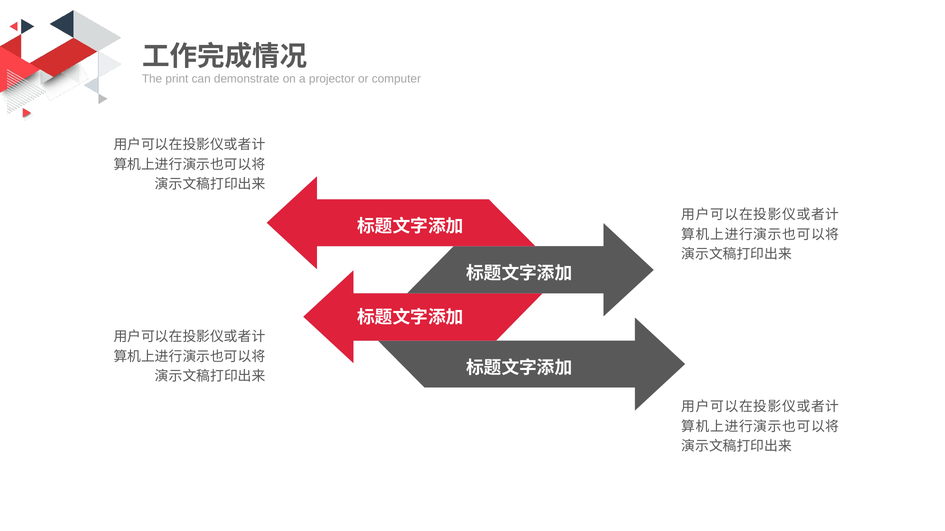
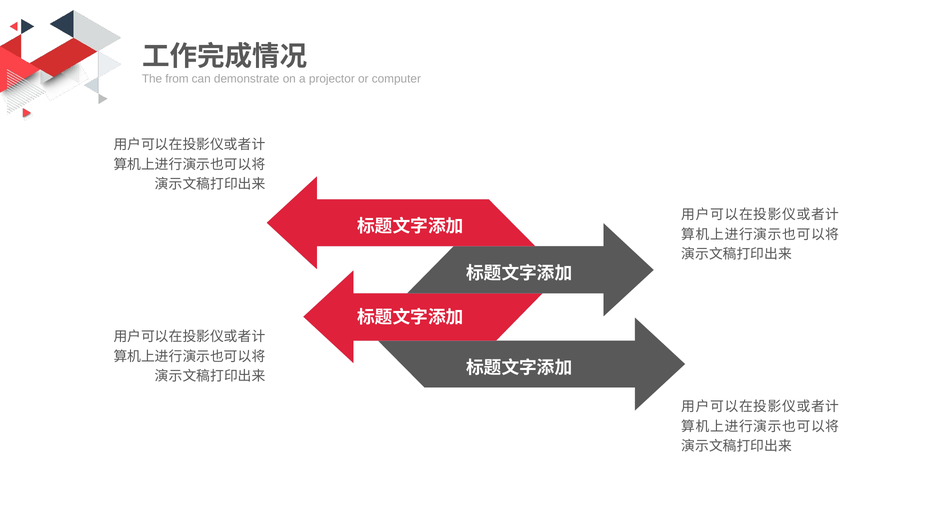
print: print -> from (177, 79)
